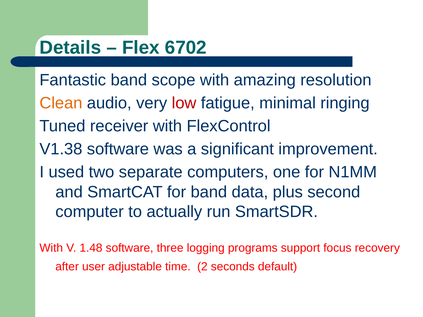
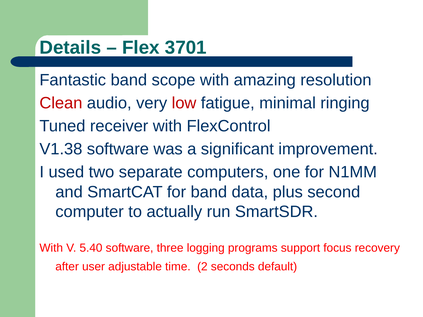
6702: 6702 -> 3701 (186, 48)
Clean colour: orange -> red (61, 103)
1.48: 1.48 -> 5.40 (91, 248)
